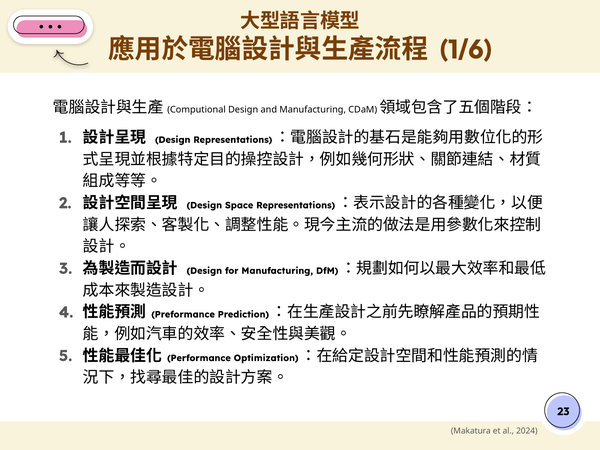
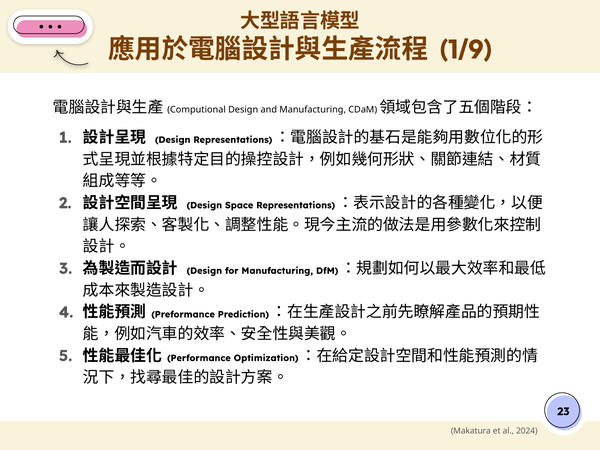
1/6: 1/6 -> 1/9 (466, 50)
